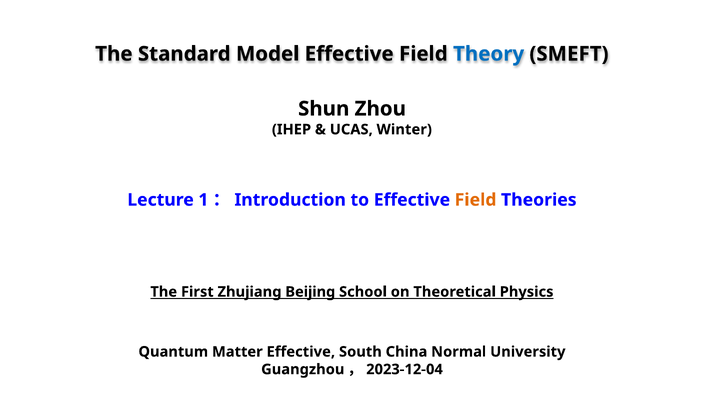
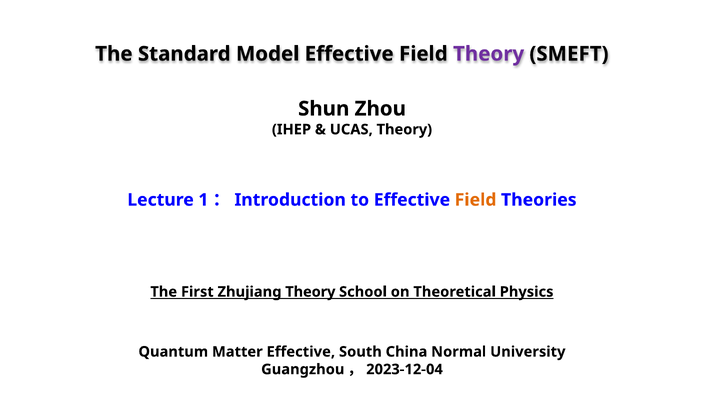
Theory colour: blue -> purple (489, 54)
UCAS Winter: Winter -> Theory (404, 129)
Zhujiang Beijing: Beijing -> Theory (310, 292)
